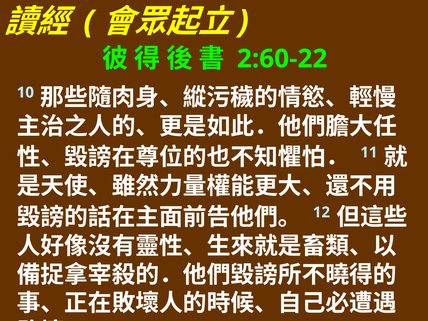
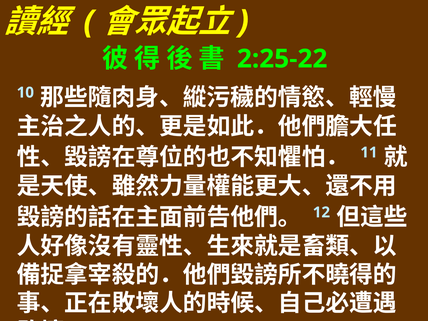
2:60-22: 2:60-22 -> 2:25-22 (282, 59)
